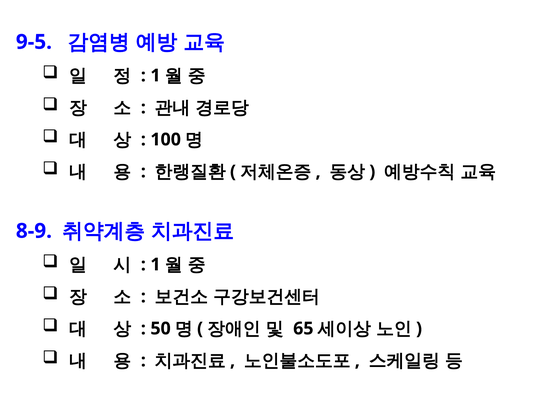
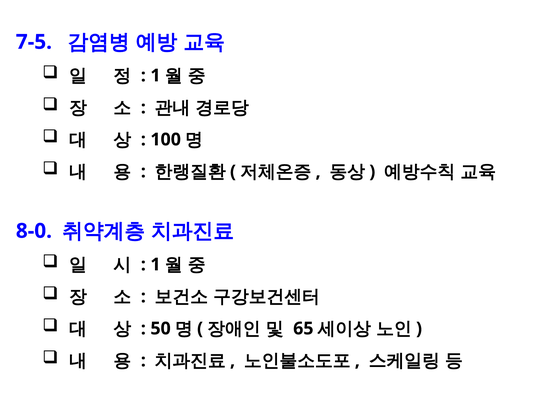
9-5: 9-5 -> 7-5 (34, 42)
8-9: 8-9 -> 8-0 (34, 231)
